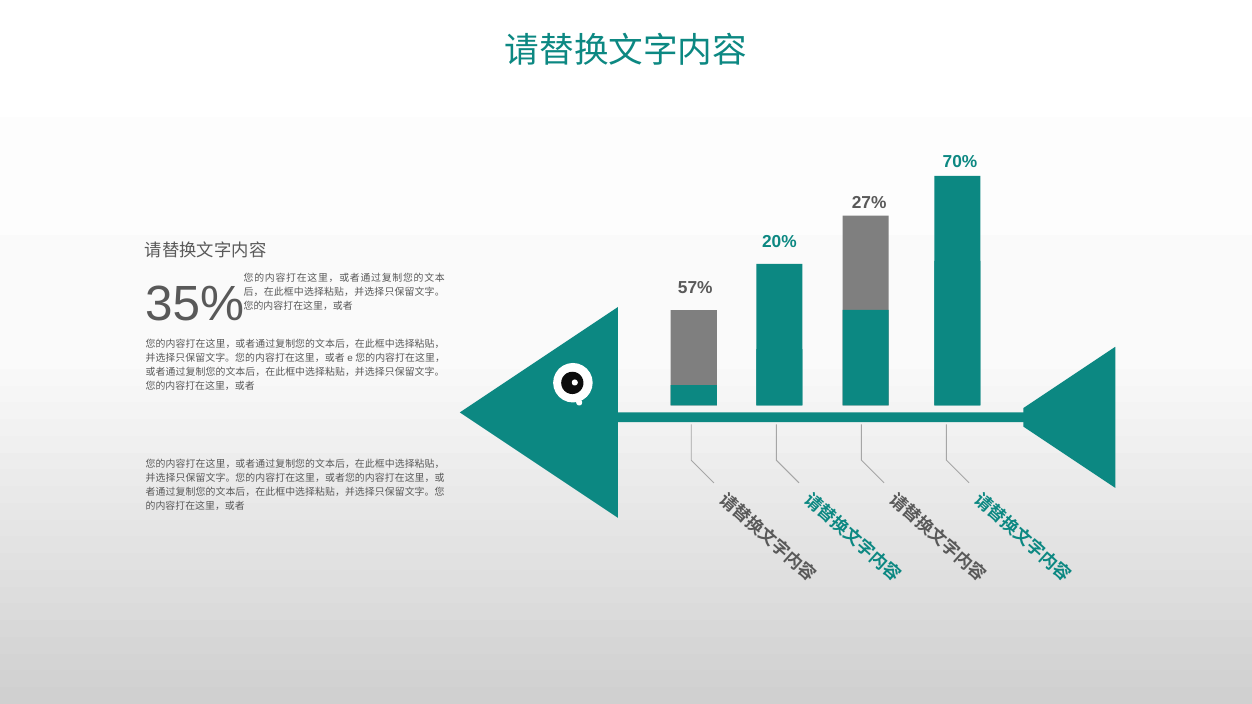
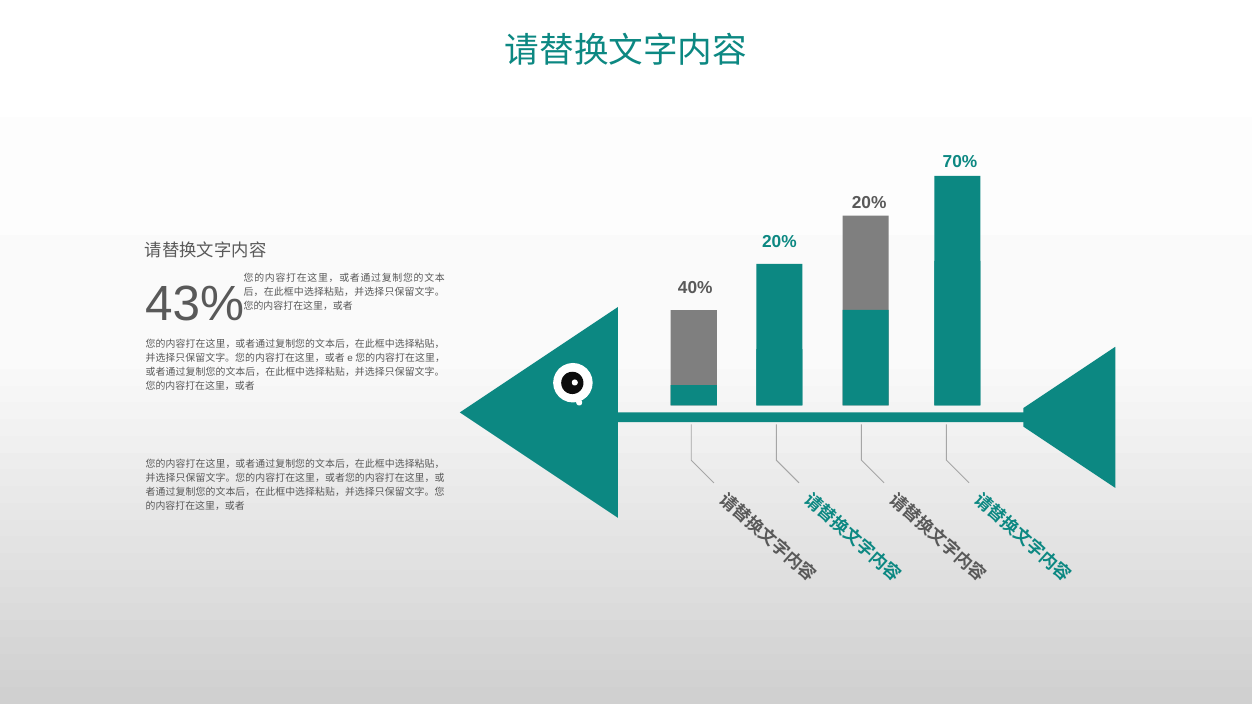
27%: 27% -> 20% (869, 203)
57%: 57% -> 40% (695, 288)
35%: 35% -> 43% (195, 304)
